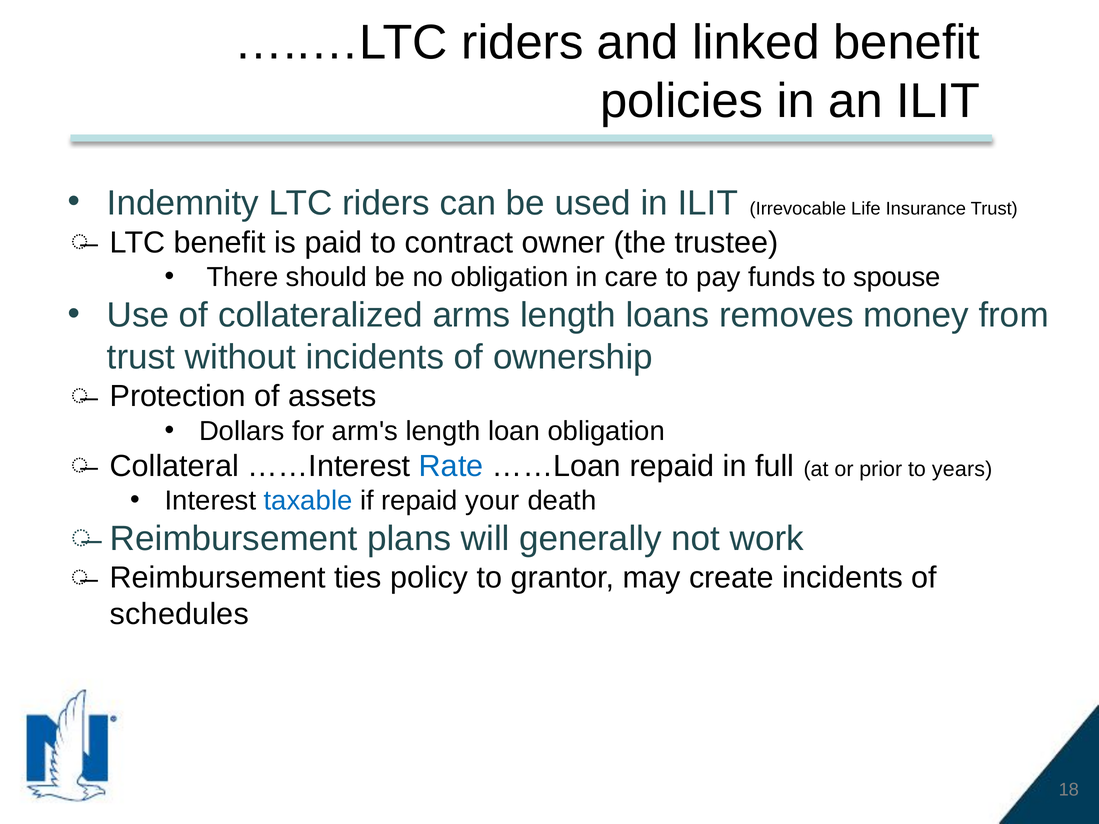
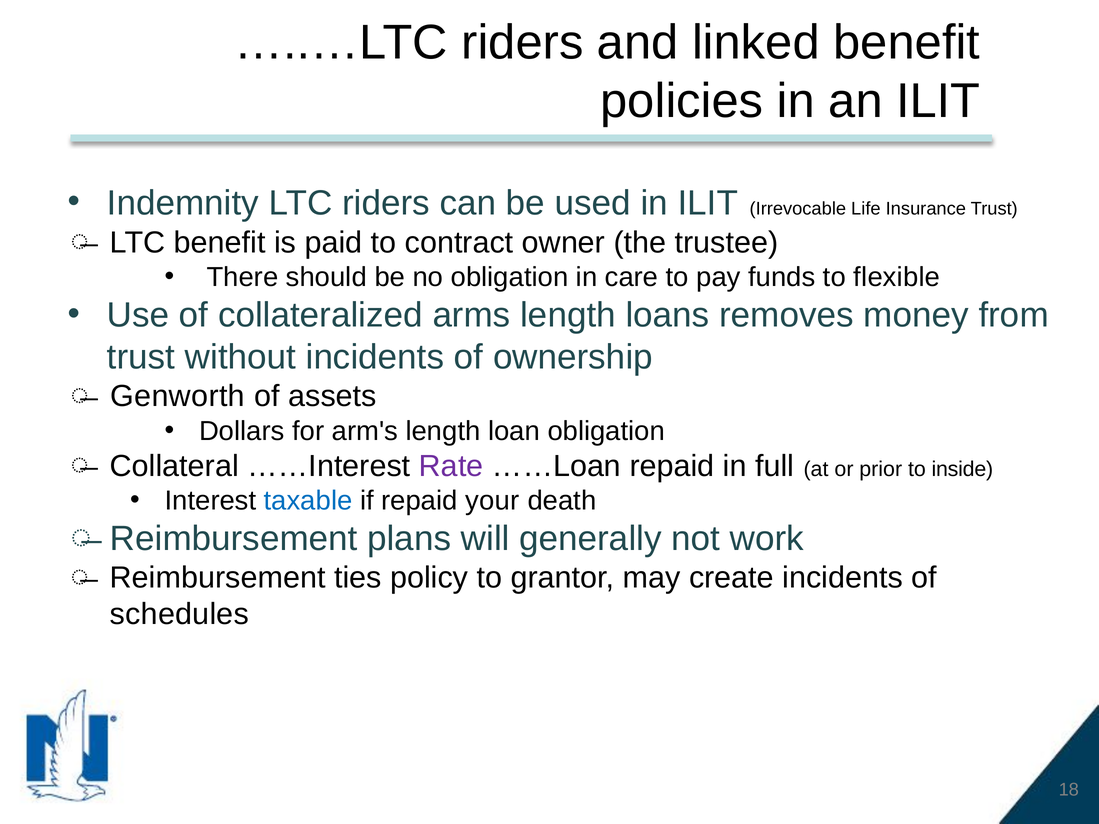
spouse: spouse -> flexible (897, 277)
Protection: Protection -> Genworth (178, 397)
Rate colour: blue -> purple (451, 466)
years: years -> inside (962, 469)
